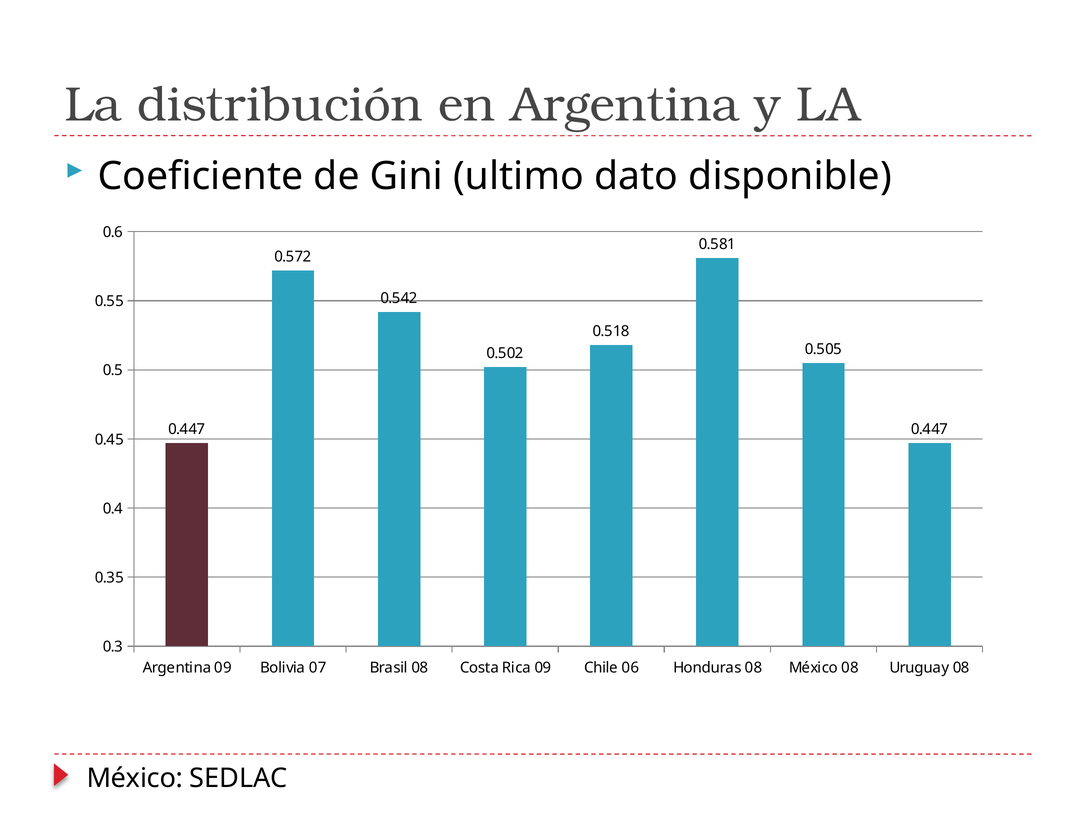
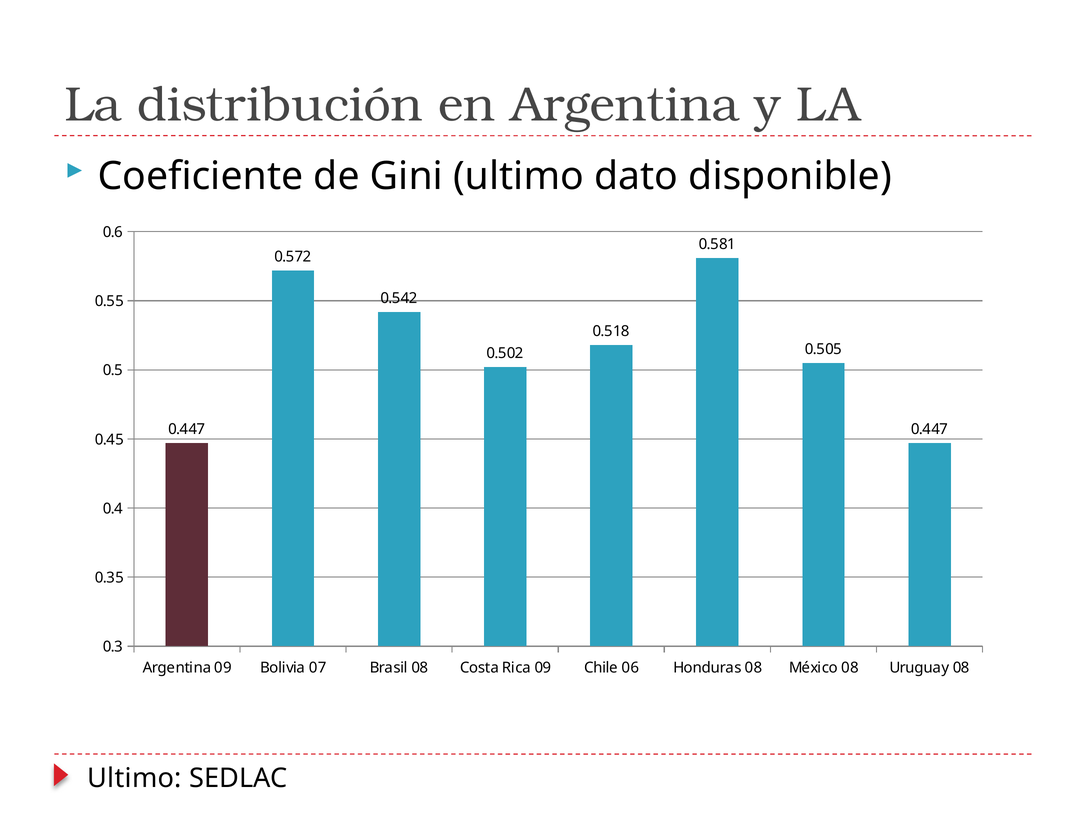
México: México -> Ultimo (134, 779)
